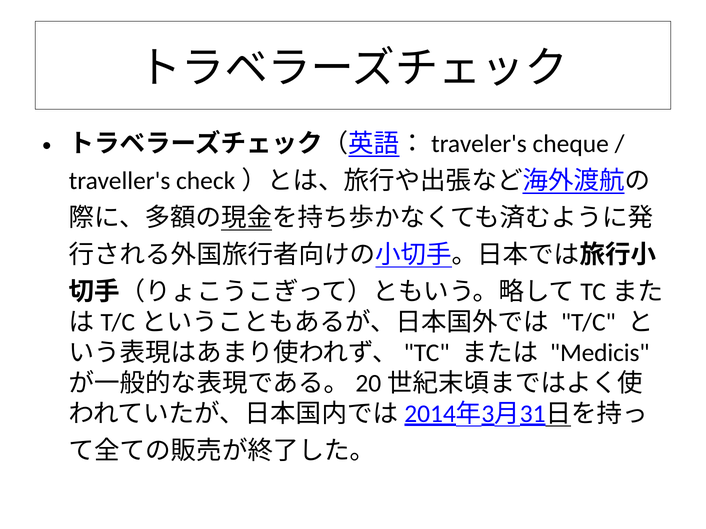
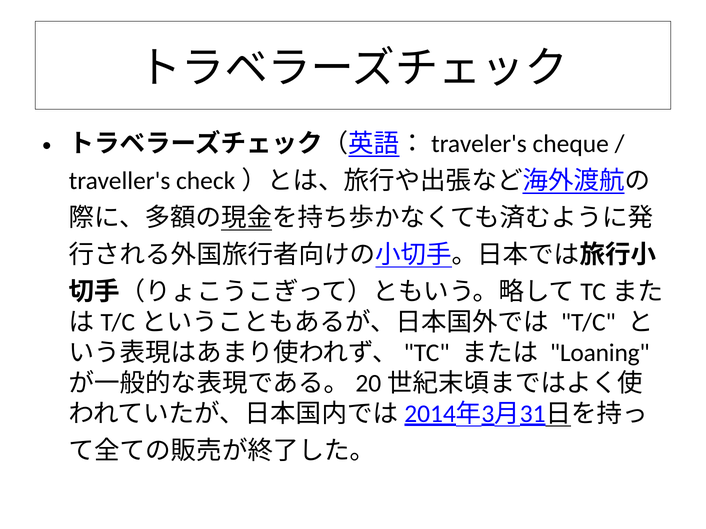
Medicis: Medicis -> Loaning (600, 353)
